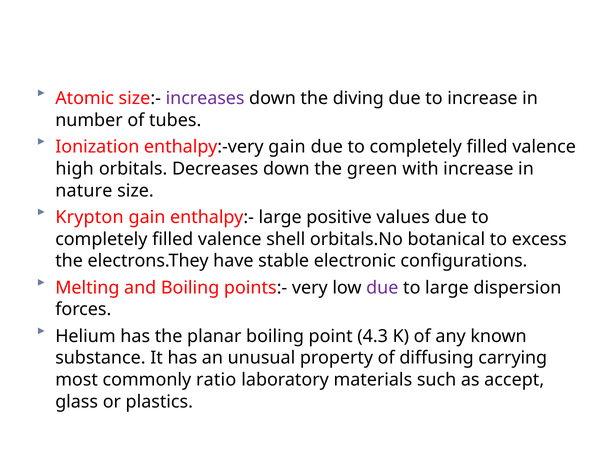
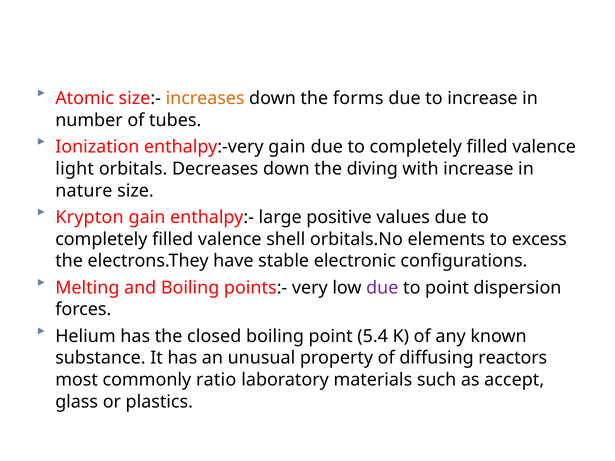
increases colour: purple -> orange (205, 98)
diving: diving -> forms (358, 98)
high: high -> light (75, 169)
green: green -> diving (372, 169)
botanical: botanical -> elements (446, 239)
to large: large -> point (447, 288)
planar: planar -> closed (214, 336)
4.3: 4.3 -> 5.4 (373, 336)
carrying: carrying -> reactors (513, 358)
